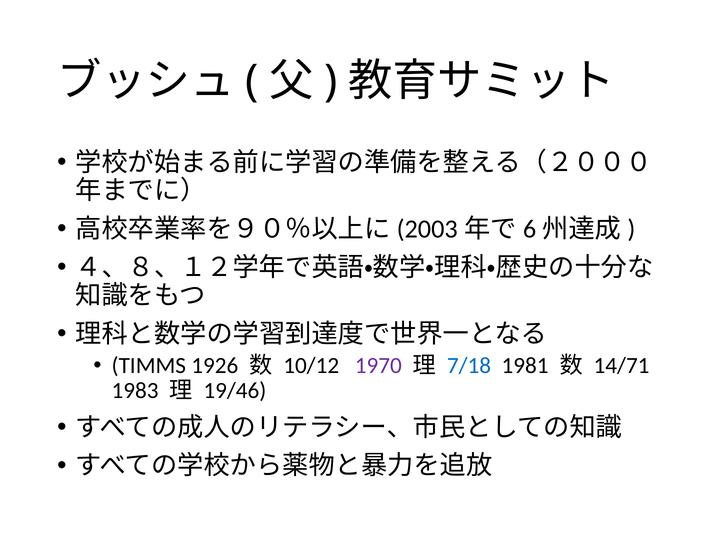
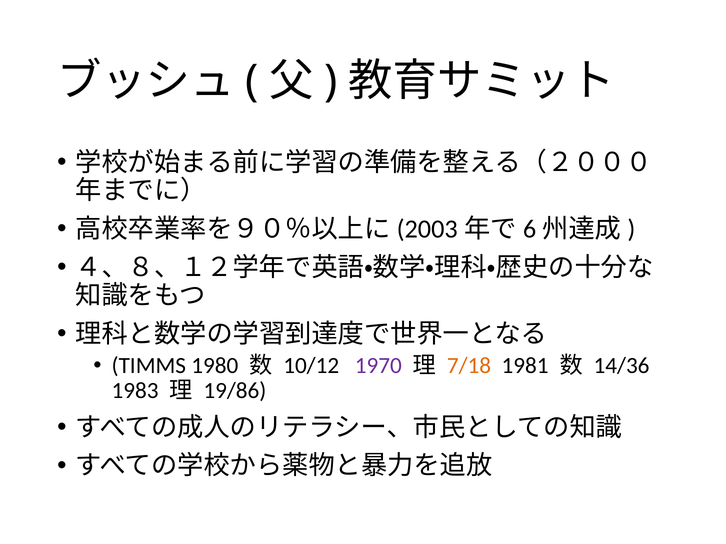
1926: 1926 -> 1980 (215, 366)
7/18 colour: blue -> orange (469, 366)
14/71: 14/71 -> 14/36 (622, 366)
19/46: 19/46 -> 19/86 (235, 391)
